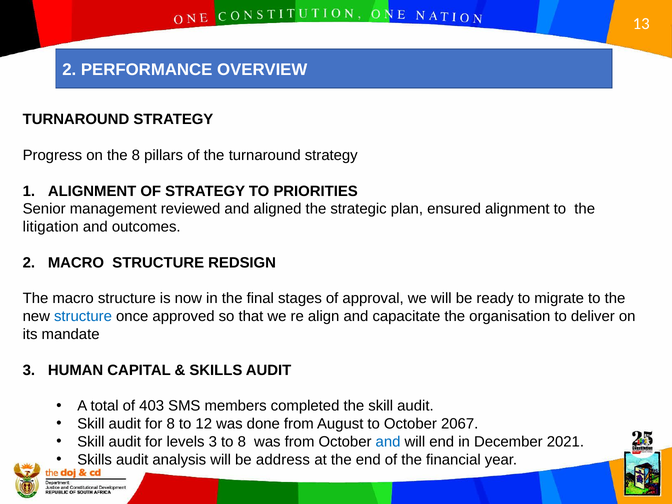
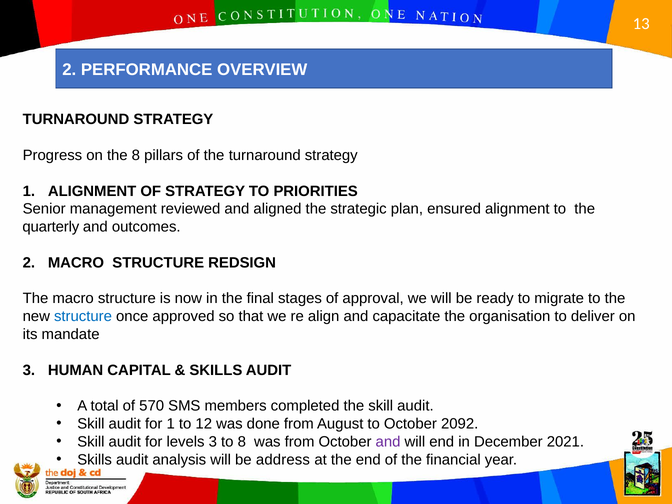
litigation: litigation -> quarterly (51, 227)
403: 403 -> 570 (152, 406)
for 8: 8 -> 1 (171, 424)
2067: 2067 -> 2092 (460, 424)
and colour: blue -> purple (388, 442)
